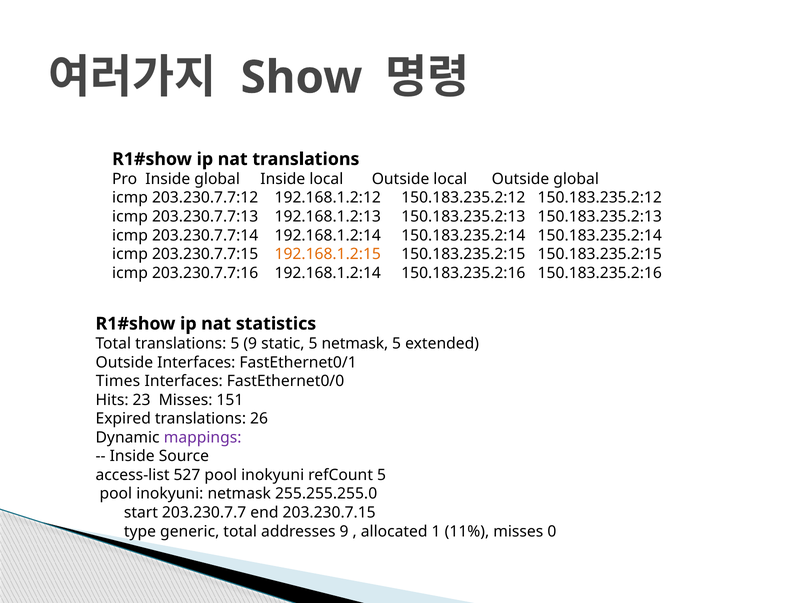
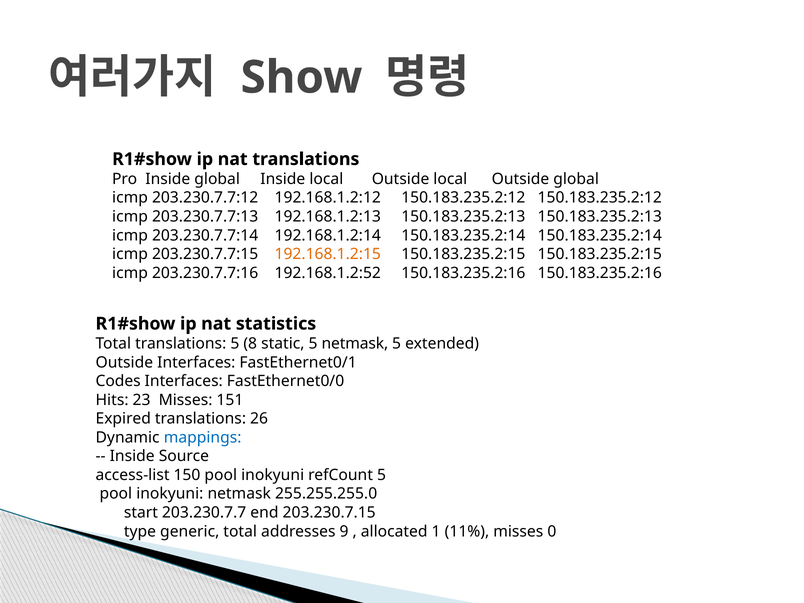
203.230.7.7:16 192.168.1.2:14: 192.168.1.2:14 -> 192.168.1.2:52 (328, 273)
5 9: 9 -> 8 (250, 344)
Times: Times -> Codes (118, 381)
mappings colour: purple -> blue (203, 438)
527: 527 -> 150 (187, 475)
